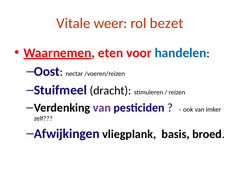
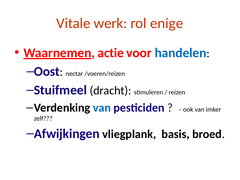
weer: weer -> werk (110, 23)
bezet: bezet -> enige (167, 23)
eten: eten -> actie (111, 53)
van colour: purple -> blue (102, 108)
